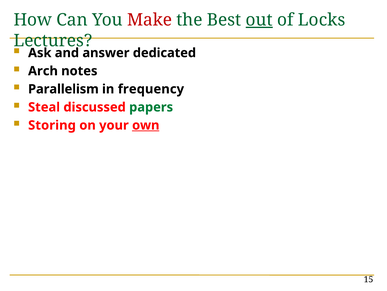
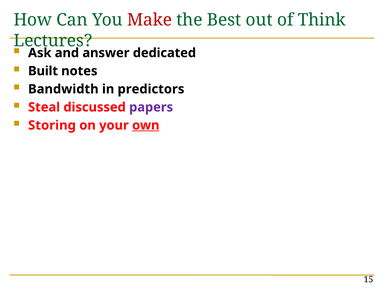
out underline: present -> none (259, 20)
Locks: Locks -> Think (322, 20)
Arch: Arch -> Built (43, 71)
Parallelism: Parallelism -> Bandwidth (63, 89)
frequency: frequency -> predictors (151, 89)
papers colour: green -> purple (151, 107)
